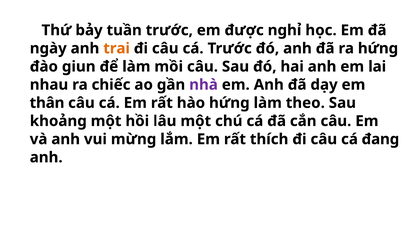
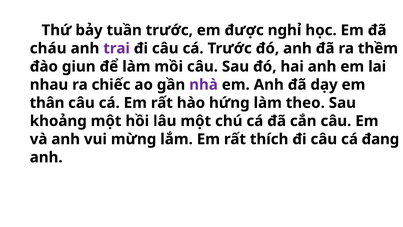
ngày: ngày -> cháu (48, 48)
trai colour: orange -> purple (117, 48)
ra hứng: hứng -> thềm (378, 48)
